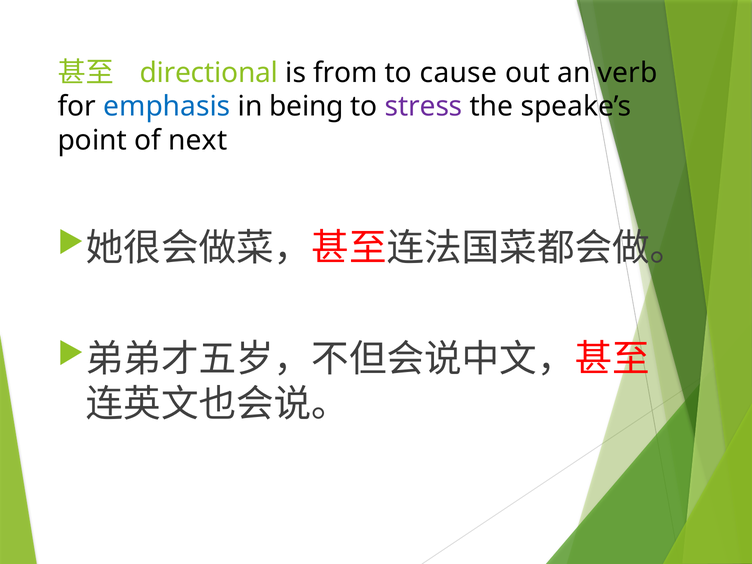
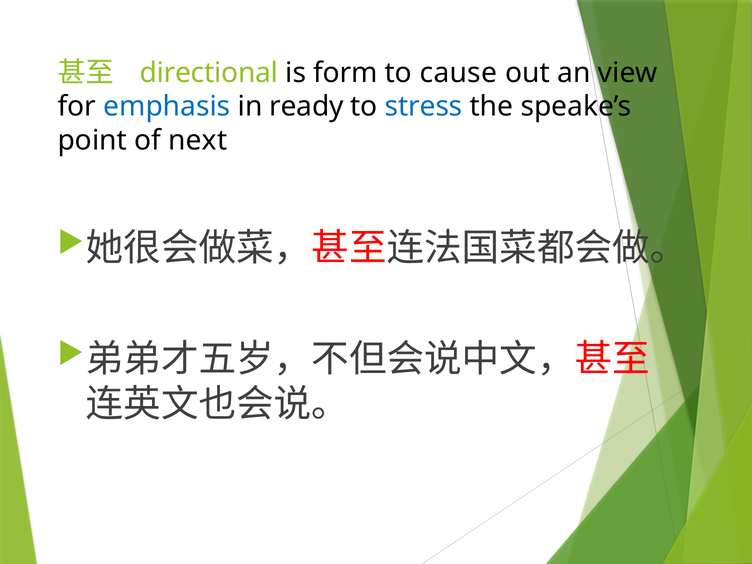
from: from -> form (345, 73)
verb: verb -> view (628, 73)
being: being -> ready (306, 107)
stress colour: purple -> blue (424, 107)
